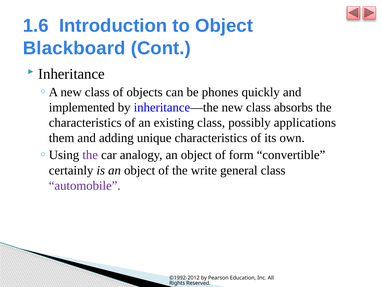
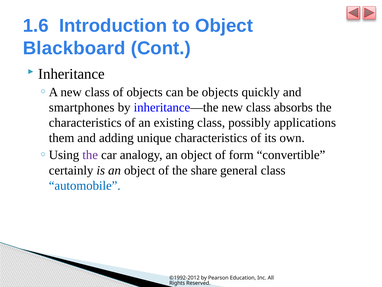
be phones: phones -> objects (220, 92)
implemented: implemented -> smartphones (82, 107)
write: write -> share (204, 170)
automobile colour: purple -> blue (85, 185)
